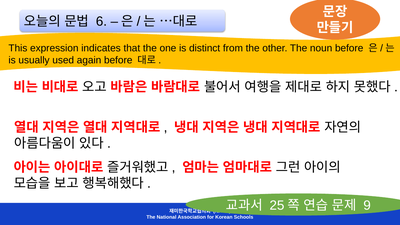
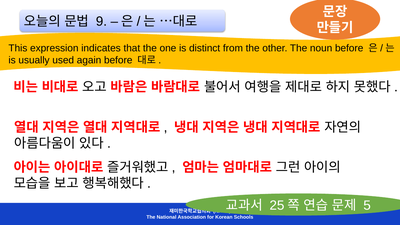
6: 6 -> 9 (101, 22)
9: 9 -> 5 (367, 205)
